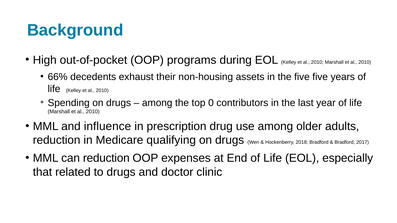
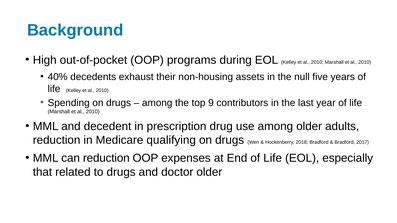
66%: 66% -> 40% (58, 77)
the five: five -> null (302, 77)
0: 0 -> 9 (211, 103)
influence: influence -> decedent (108, 126)
doctor clinic: clinic -> older (209, 172)
